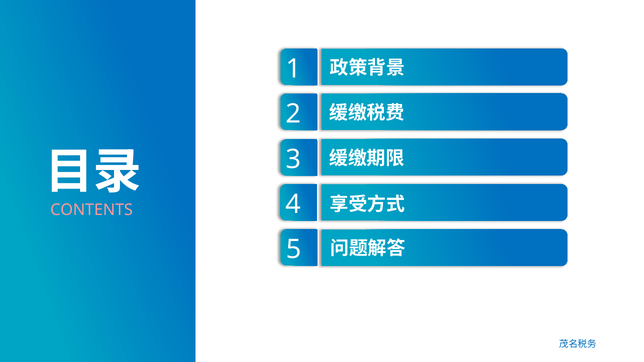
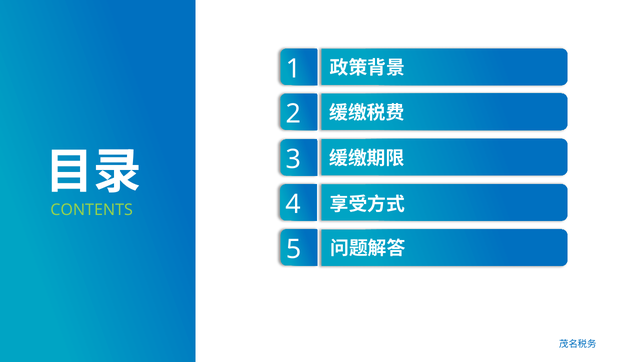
CONTENTS colour: pink -> light green (92, 210)
